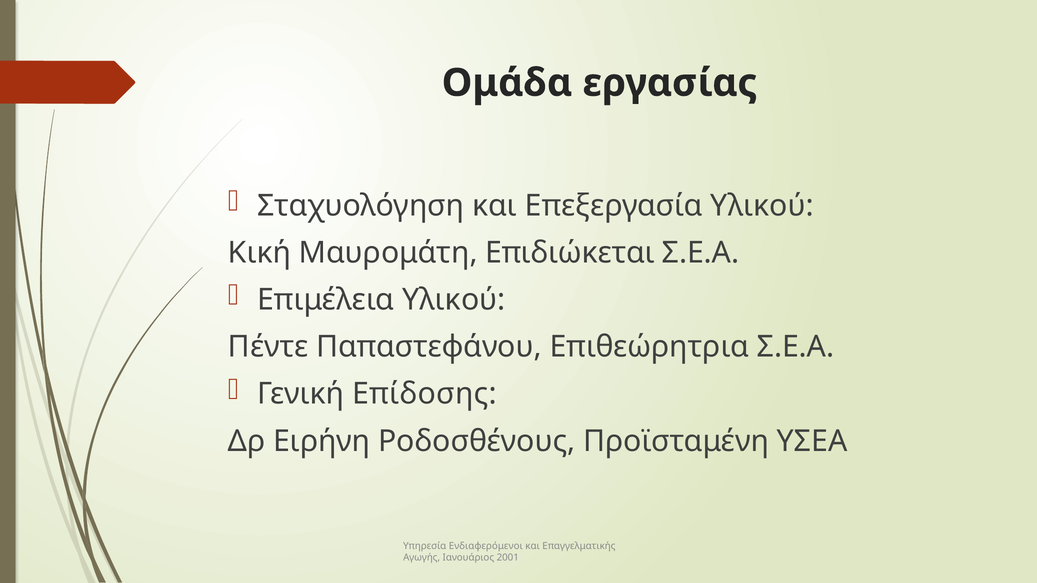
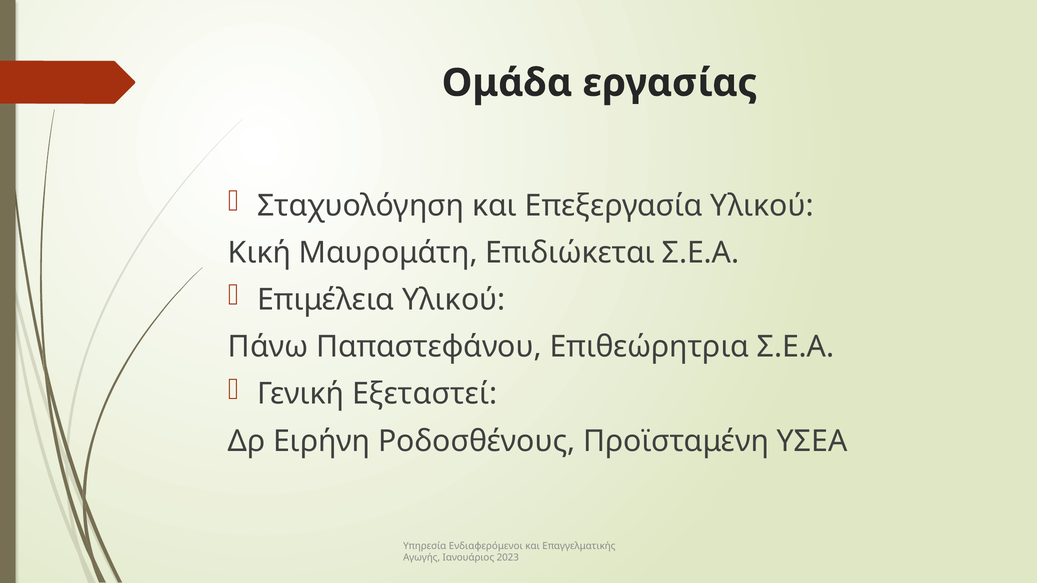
Πέντε: Πέντε -> Πάνω (268, 347)
Επίδοσης: Επίδοσης -> Εξεταστεί (425, 394)
2001: 2001 -> 2023 (508, 558)
